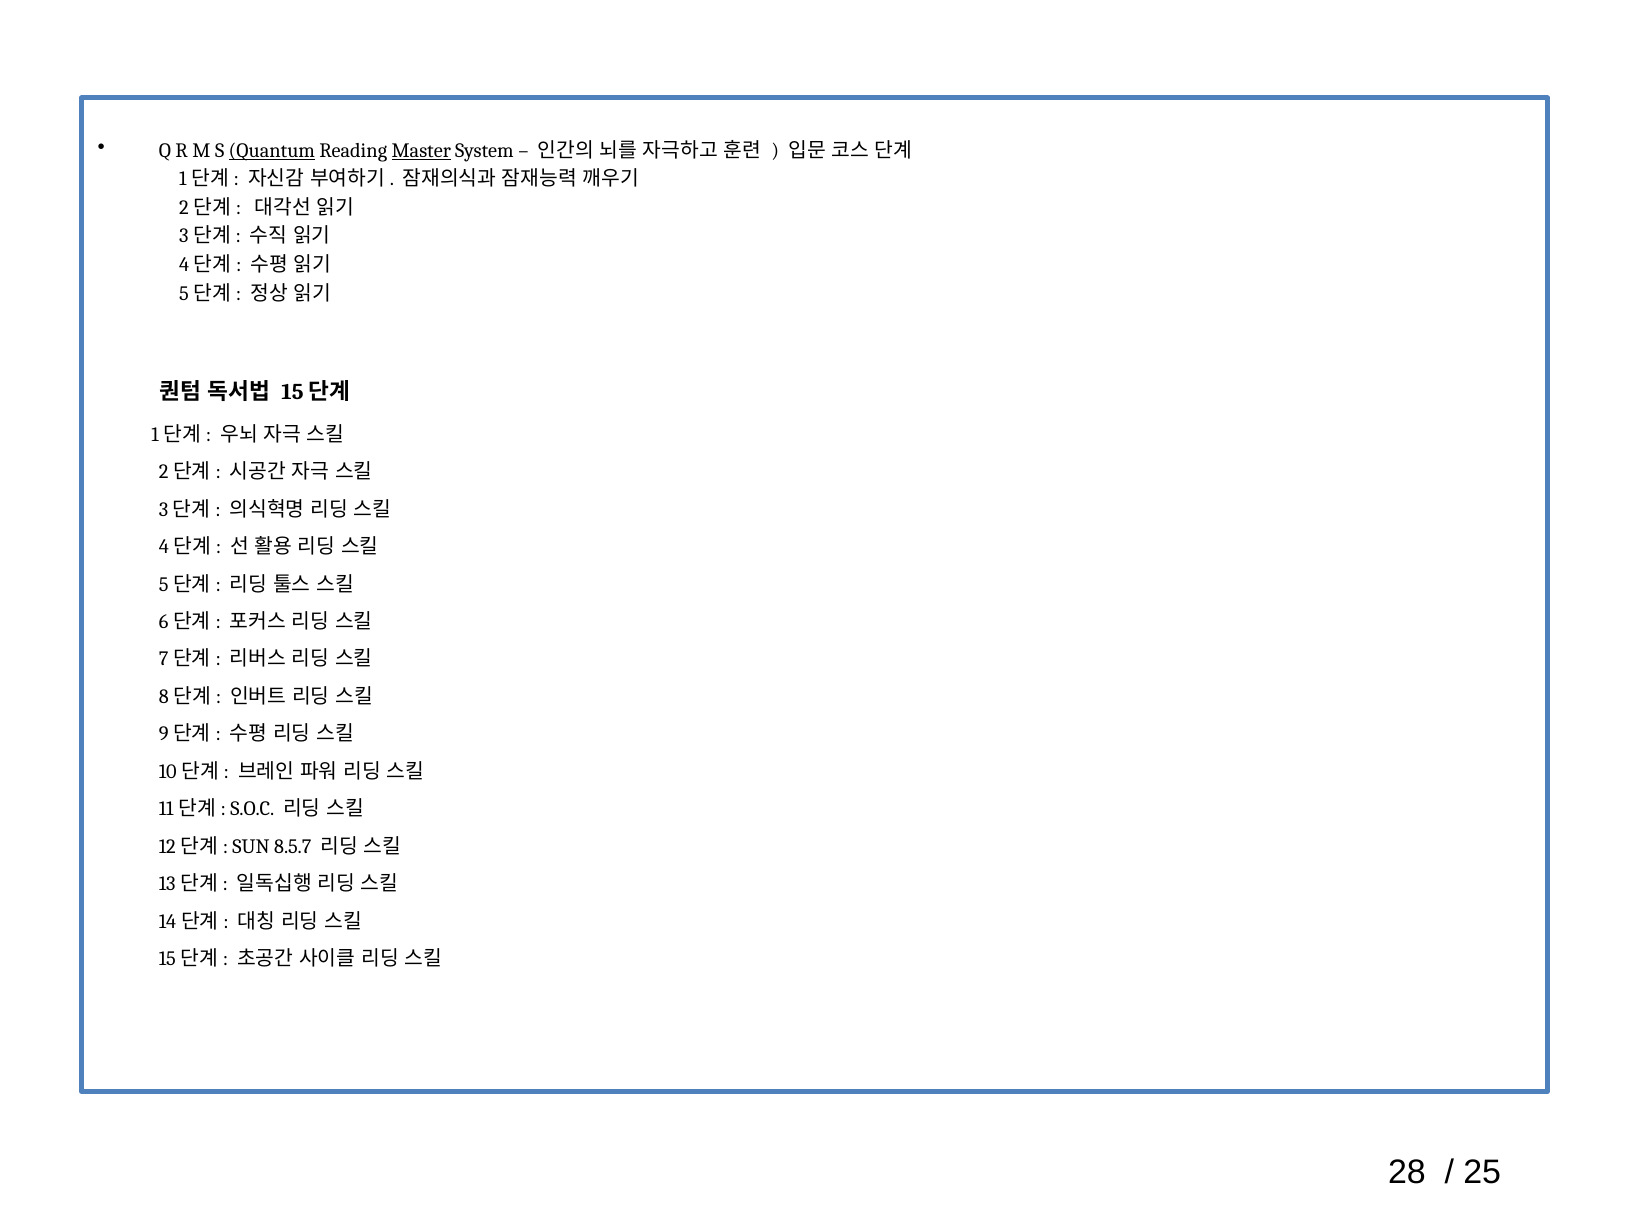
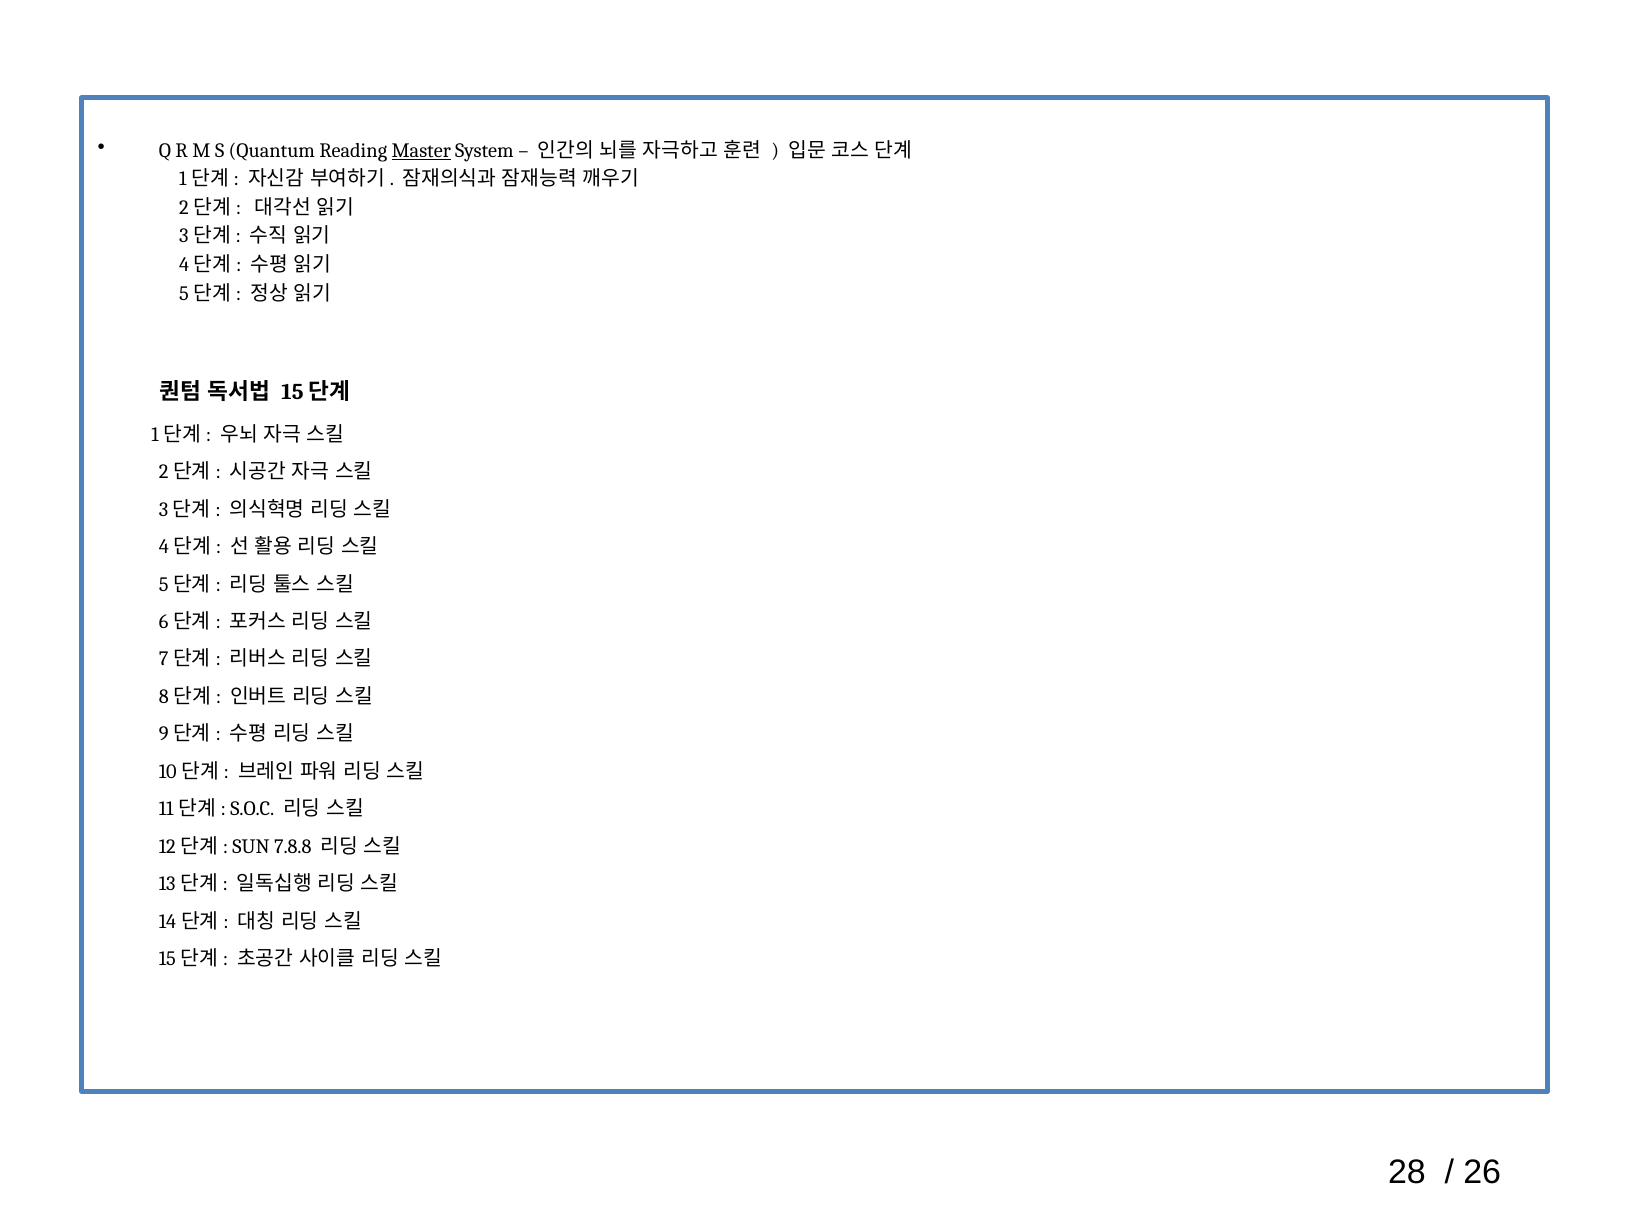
Quantum underline: present -> none (272, 151)
8.5.7: 8.5.7 -> 7.8.8 (293, 846)
25: 25 -> 26 (1482, 1172)
